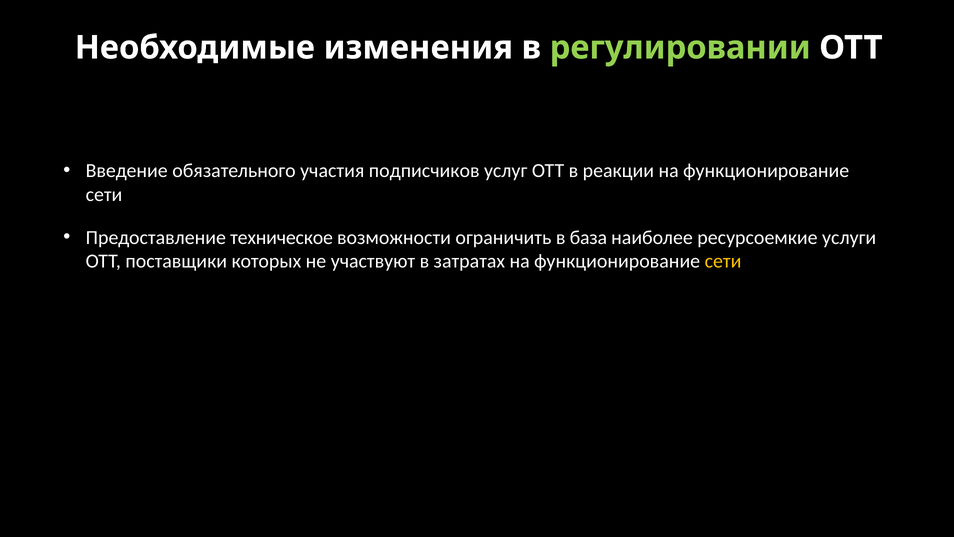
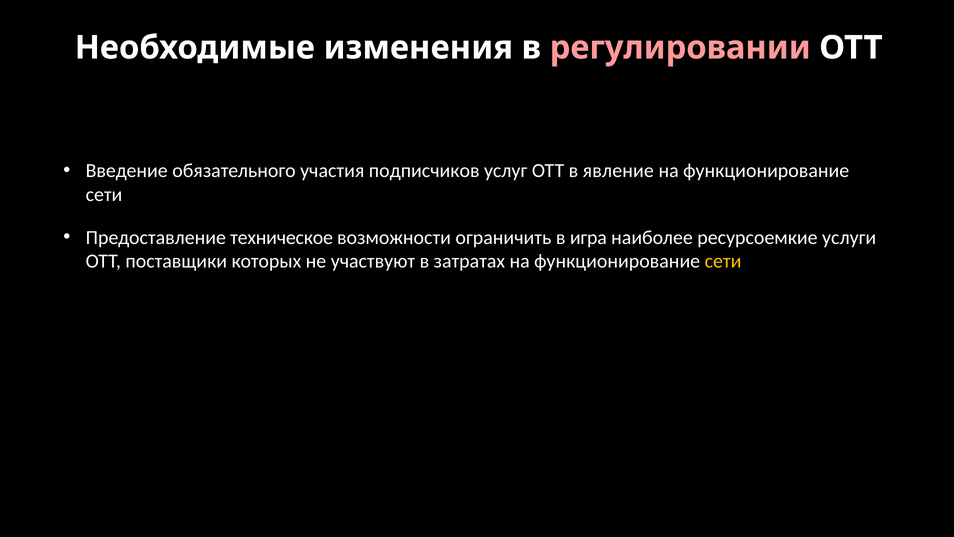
регулировании colour: light green -> pink (680, 48)
реакции: реакции -> явление (618, 171)
база: база -> игра (588, 237)
